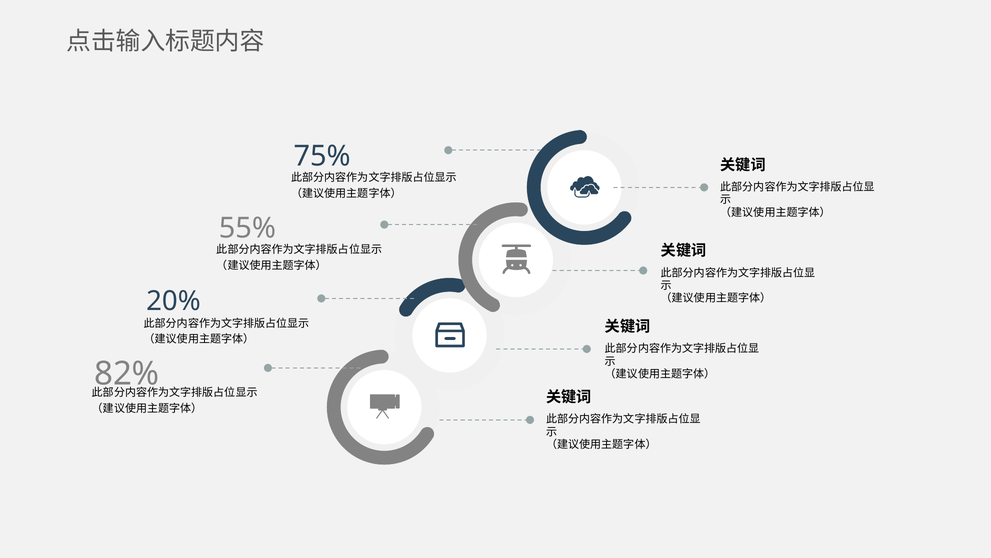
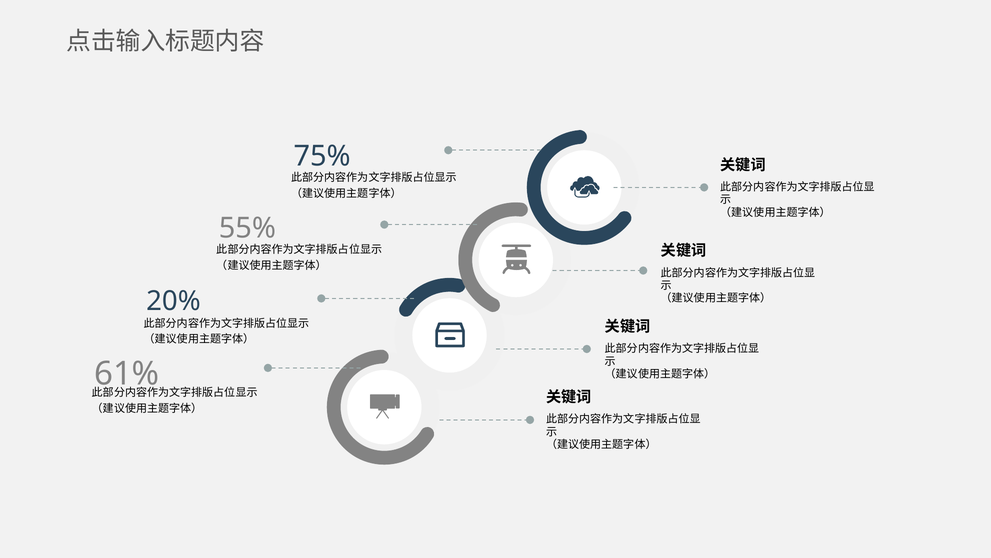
82%: 82% -> 61% (127, 374)
